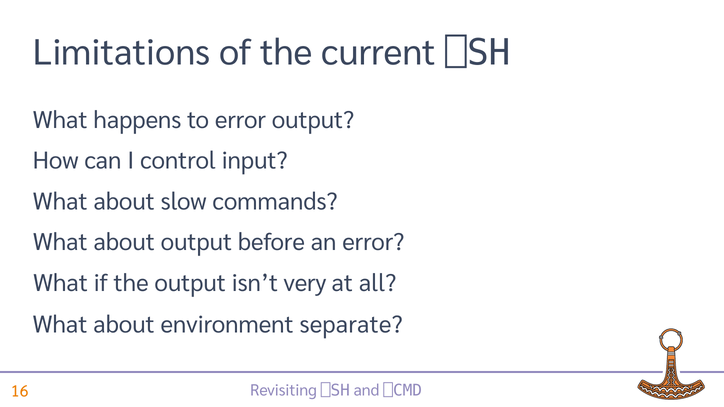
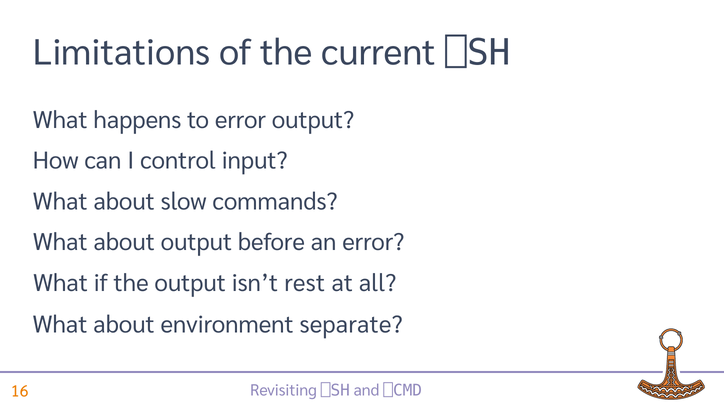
very: very -> rest (305, 283)
